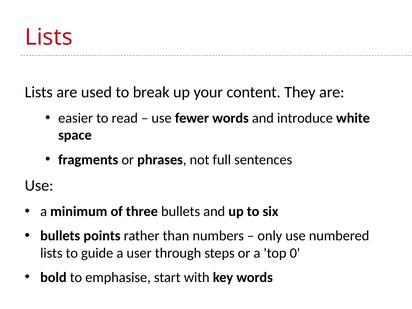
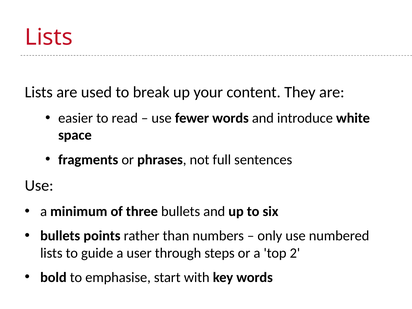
0: 0 -> 2 (295, 253)
